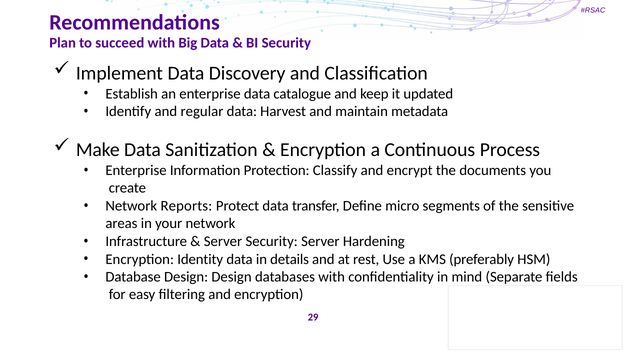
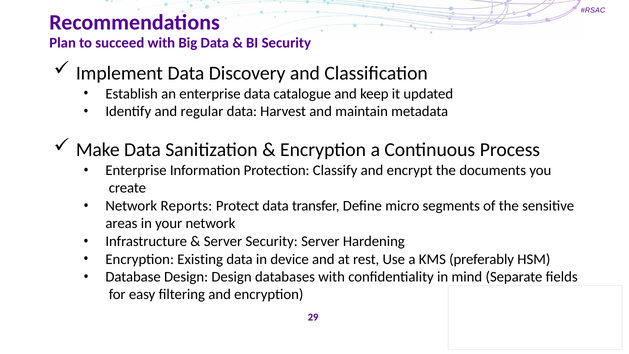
Identity: Identity -> Existing (200, 259)
details: details -> device (290, 259)
